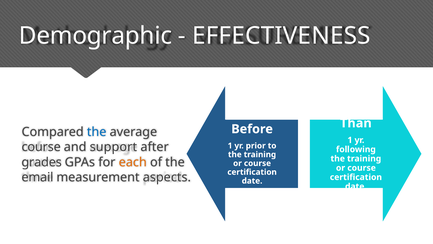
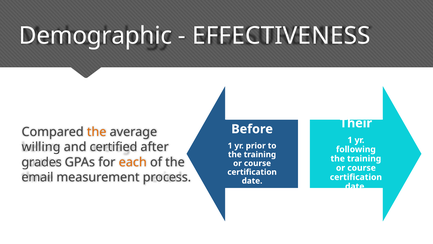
Than: Than -> Their (356, 123)
the colour: blue -> orange (97, 132)
course: course -> willing (41, 147)
support: support -> certified (114, 147)
aspects: aspects -> process (167, 177)
